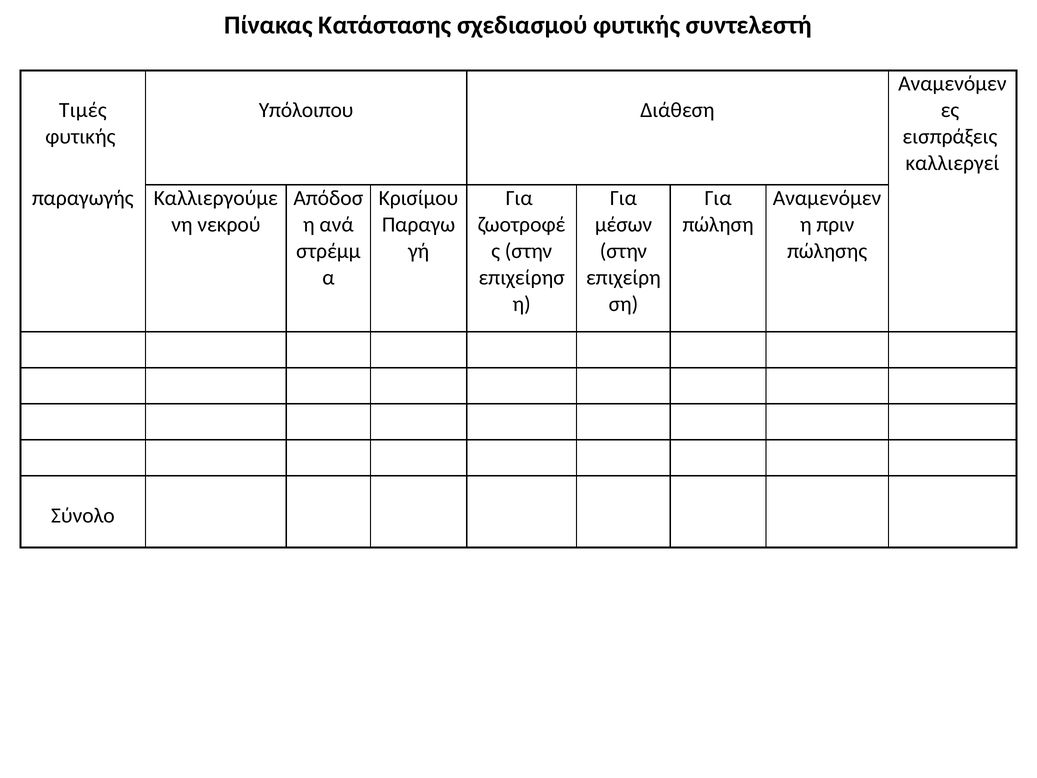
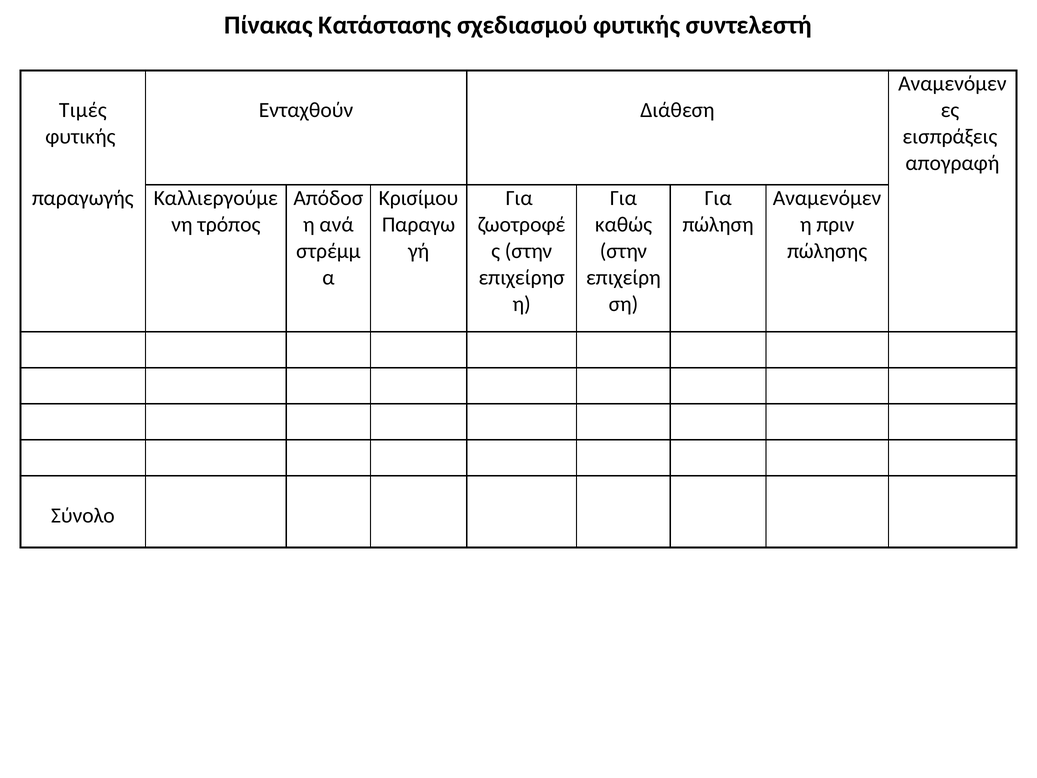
Υπόλοιπου: Υπόλοιπου -> Ενταχθούν (306, 110)
καλλιεργεί: καλλιεργεί -> απογραφή (952, 163)
νεκρού: νεκρού -> τρόπος (229, 225)
μέσων: μέσων -> καθώς (623, 225)
